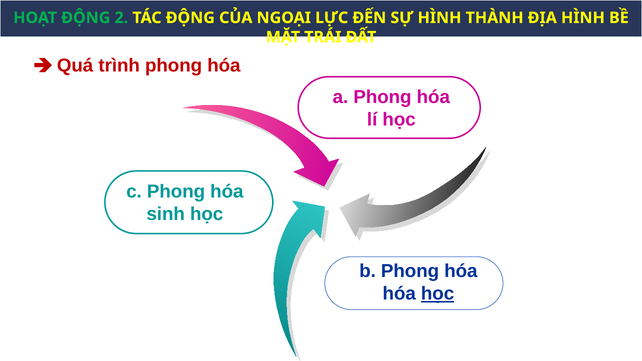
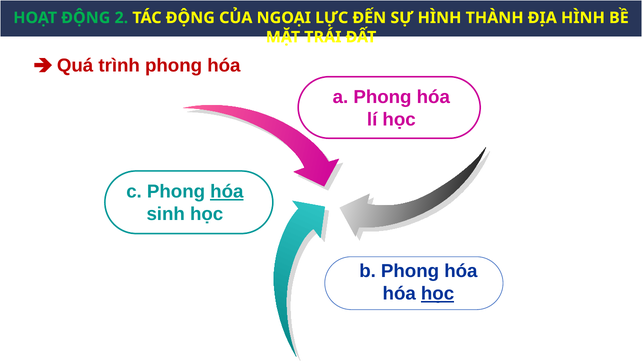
hóa underline: none -> present (227, 192)
